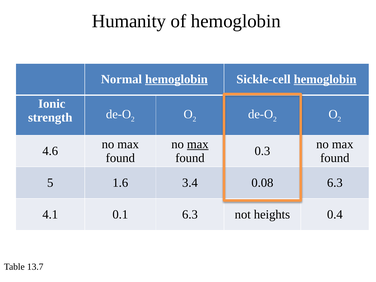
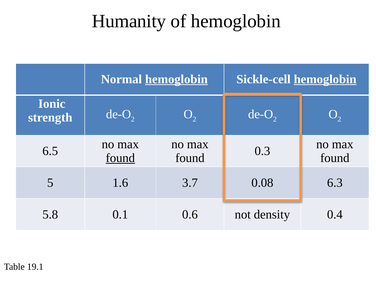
max underline: present -> none (198, 144)
4.6: 4.6 -> 6.5 (50, 151)
found underline: none -> present (120, 158)
3.4: 3.4 -> 3.7 (190, 183)
4.1: 4.1 -> 5.8 (50, 214)
0.1 6.3: 6.3 -> 0.6 (190, 214)
heights: heights -> density (272, 214)
13.7: 13.7 -> 19.1 (35, 267)
